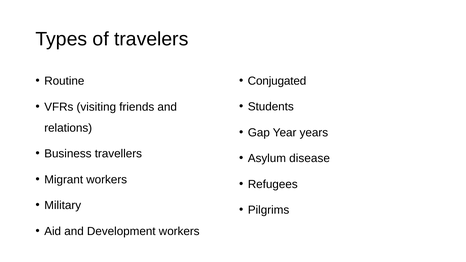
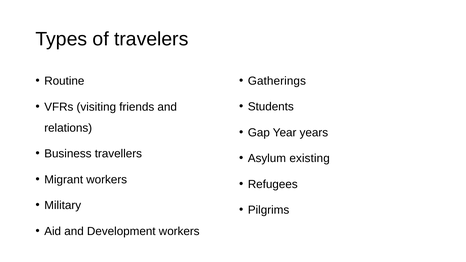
Conjugated: Conjugated -> Gatherings (277, 81)
disease: disease -> existing (310, 159)
